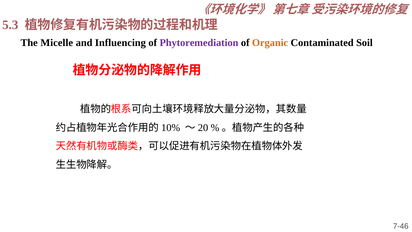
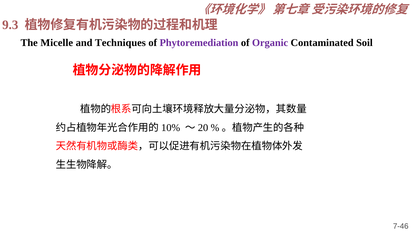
5.3: 5.3 -> 9.3 (10, 25)
Influencing: Influencing -> Techniques (120, 43)
Organic colour: orange -> purple (270, 43)
